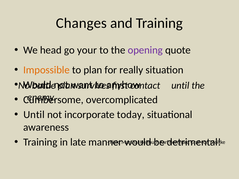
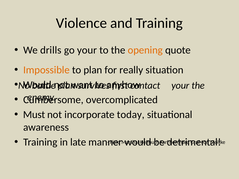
Changes: Changes -> Violence (81, 23)
head: head -> drills (51, 50)
opening colour: purple -> orange (145, 50)
contact until: until -> your (180, 86)
Until: Until -> Must (34, 115)
